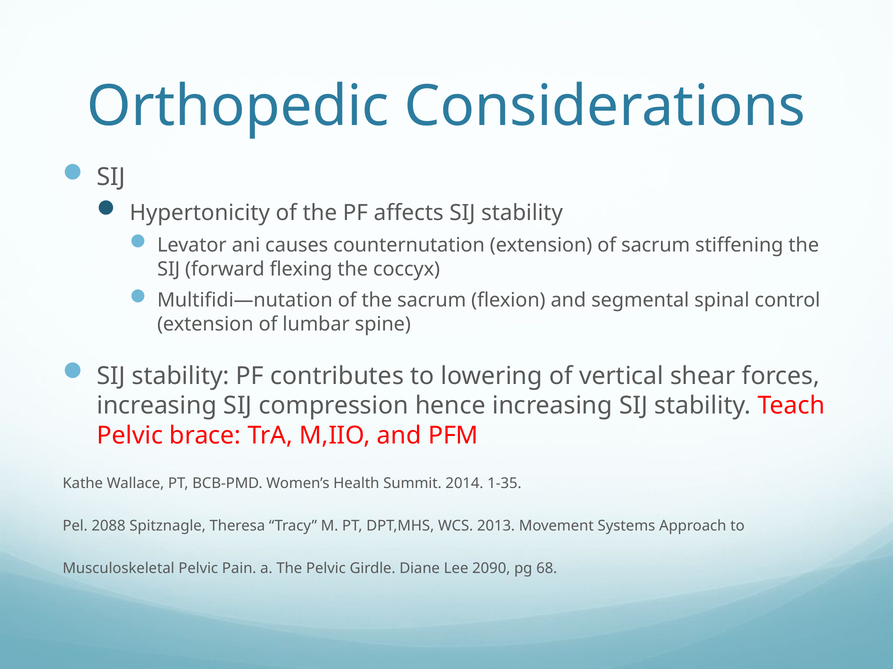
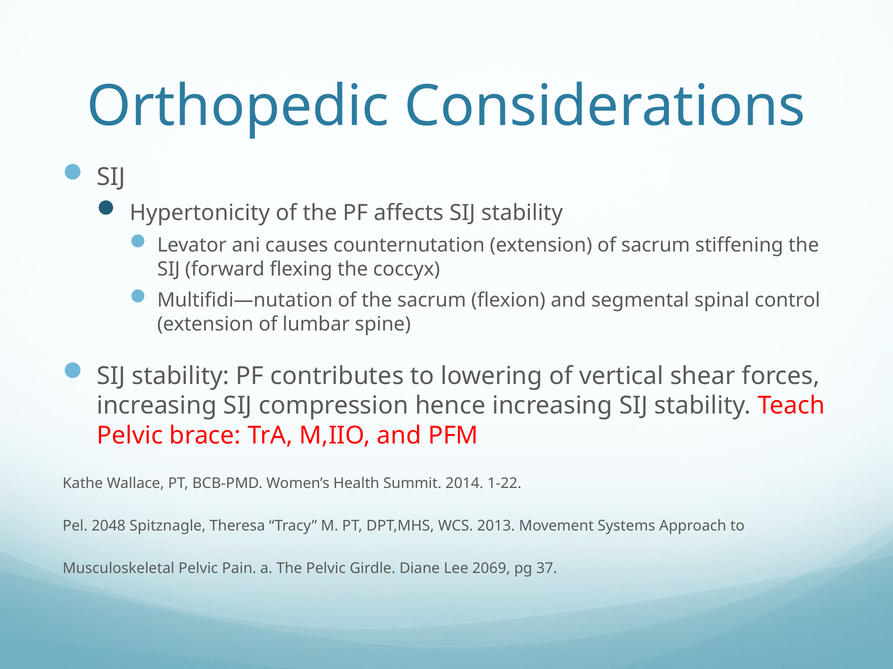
1-35: 1-35 -> 1-22 (504, 484)
2088: 2088 -> 2048 (109, 526)
2090: 2090 -> 2069 (491, 569)
68: 68 -> 37 (547, 569)
